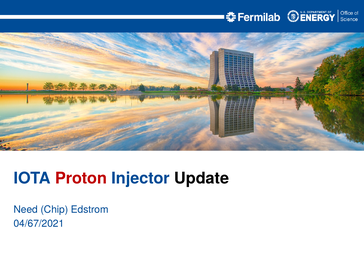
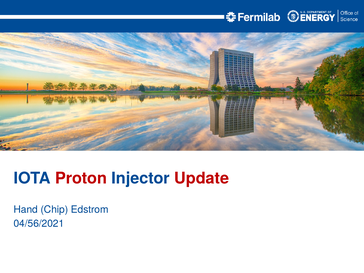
Update colour: black -> red (202, 178)
Need: Need -> Hand (26, 209)
04/67/2021: 04/67/2021 -> 04/56/2021 (39, 224)
